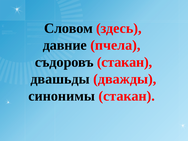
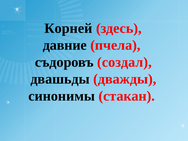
Словом: Словом -> Корней (68, 28)
съдоровъ стакан: стакан -> создал (124, 62)
